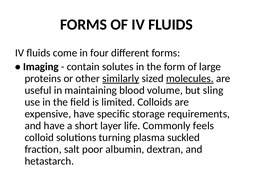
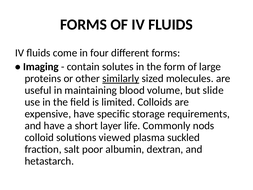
molecules underline: present -> none (190, 78)
sling: sling -> slide (213, 90)
feels: feels -> nods (204, 126)
turning: turning -> viewed (115, 137)
